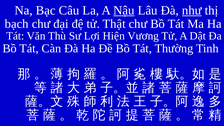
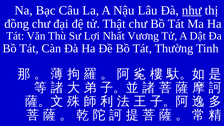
Nậu underline: present -> none (124, 10)
bạch: bạch -> đồng (17, 24)
Hiện: Hiện -> Nhất (114, 36)
